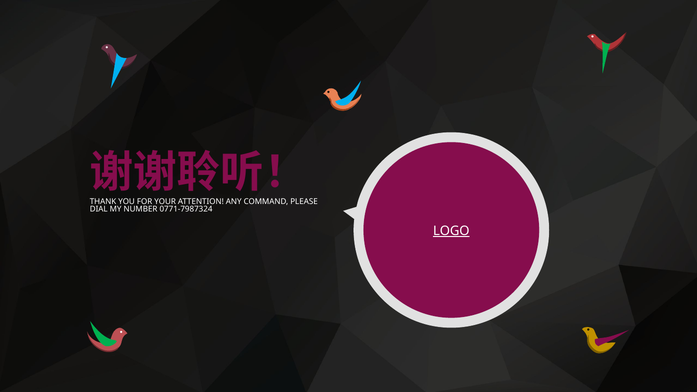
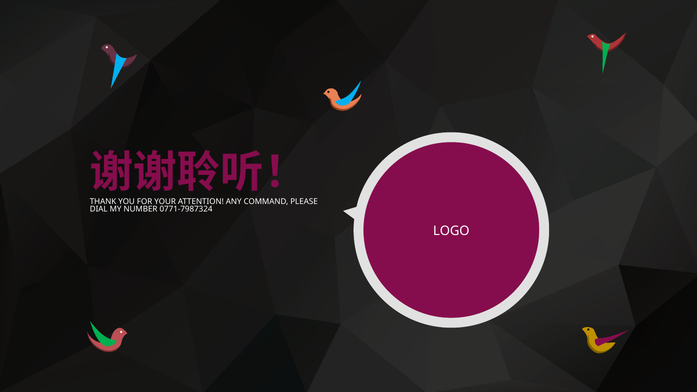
LOGO underline: present -> none (451, 231)
